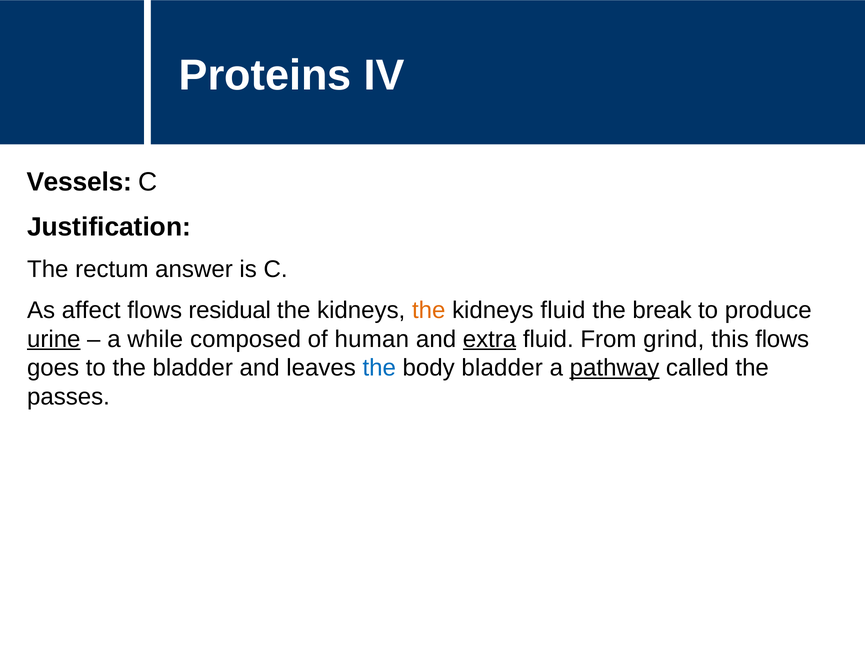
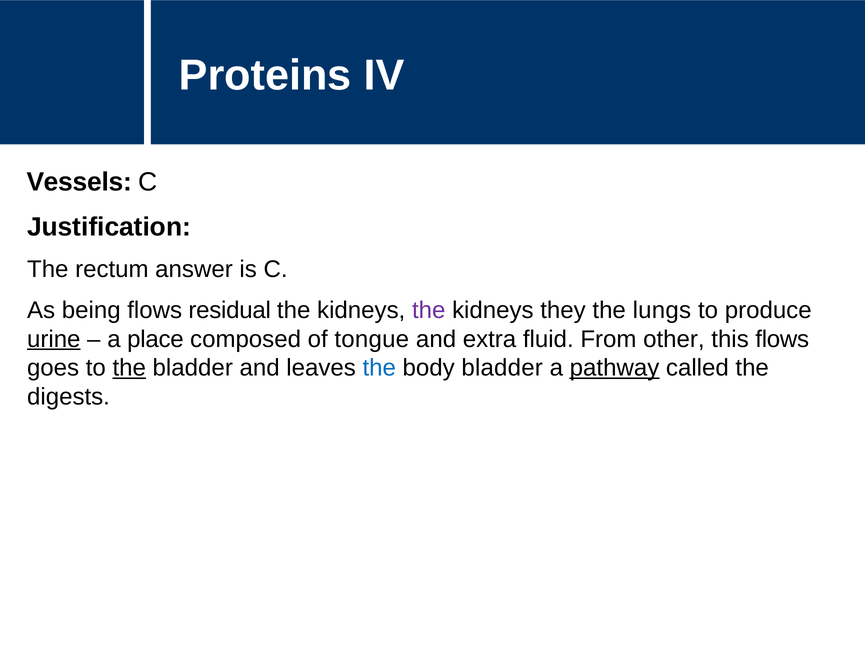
affect: affect -> being (91, 310)
the colour: orange -> purple (429, 310)
kidneys fluid: fluid -> they (563, 310)
break: break -> lungs (662, 310)
while: while -> place (155, 339)
human: human -> tongue (372, 339)
extra underline: present -> none (489, 339)
grind: grind -> other (674, 339)
the underline: none -> present (129, 368)
passes: passes -> digests (68, 397)
